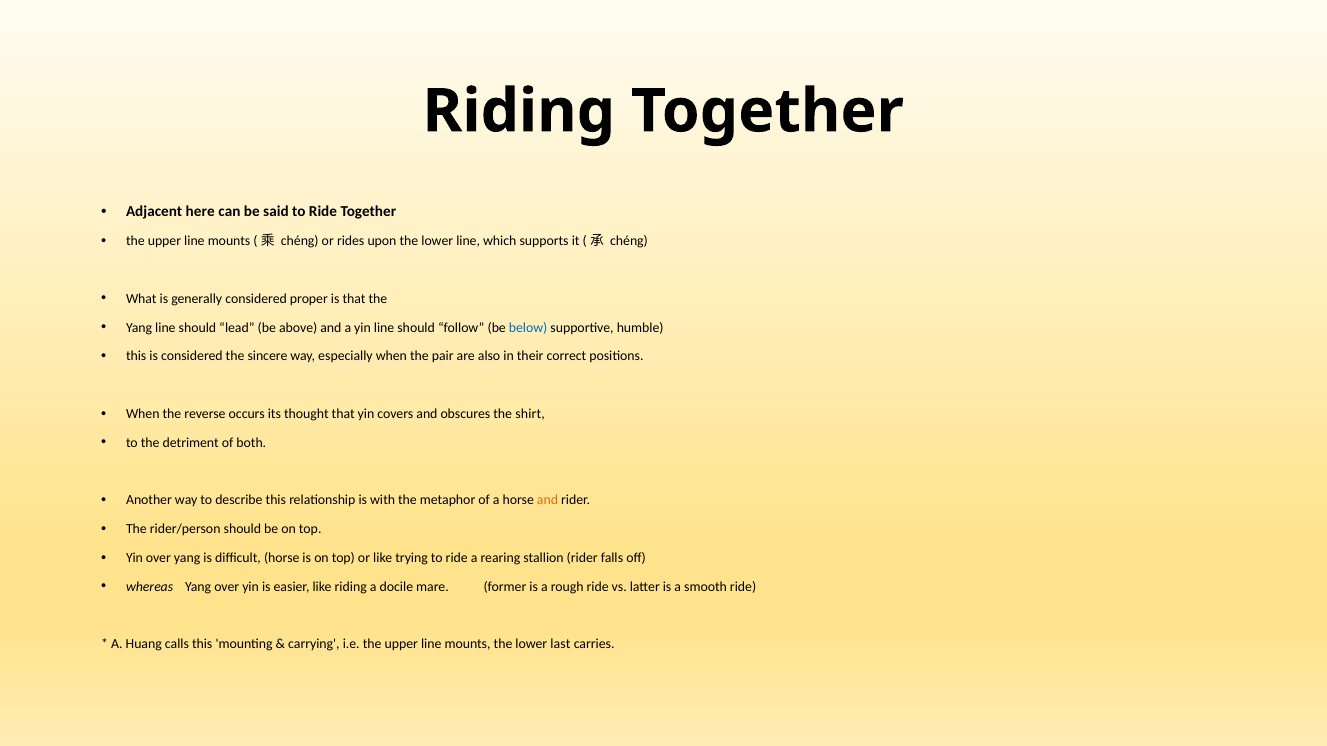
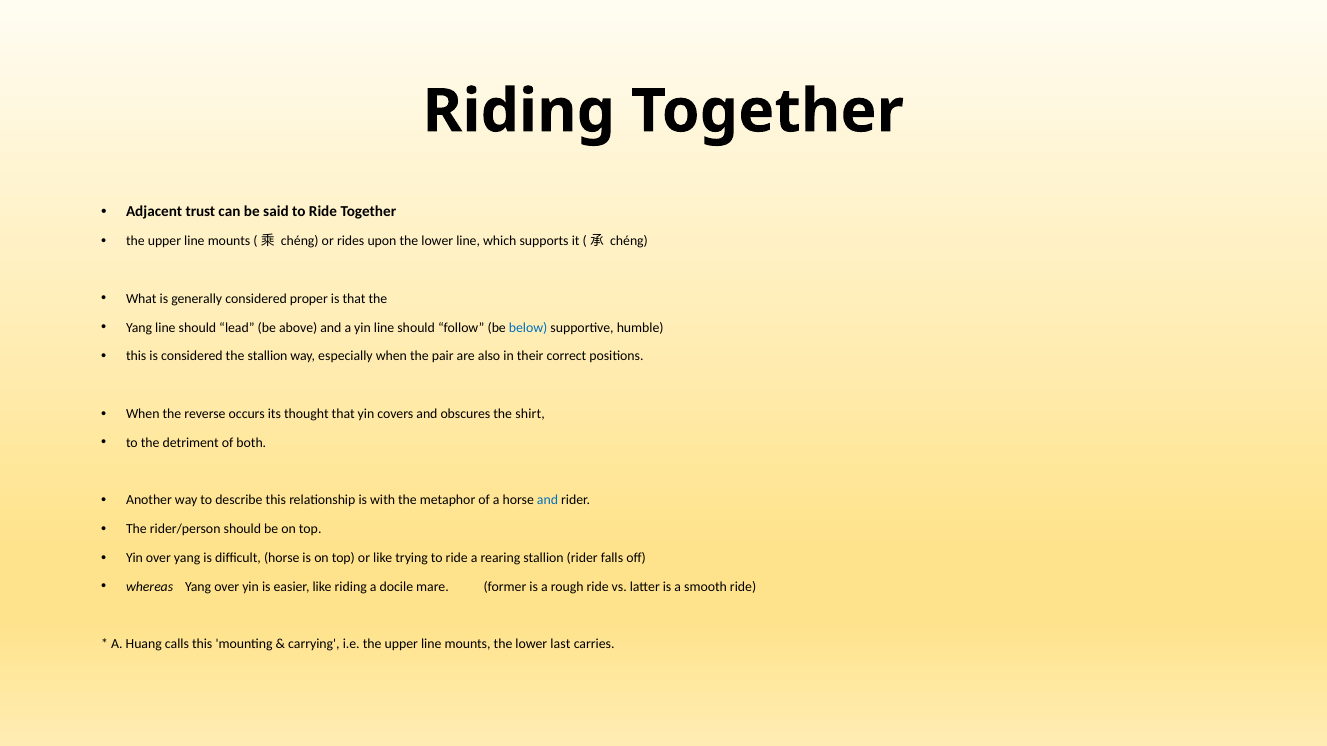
here: here -> trust (200, 212)
the sincere: sincere -> stallion (268, 357)
and colour: orange -> blue (548, 501)
